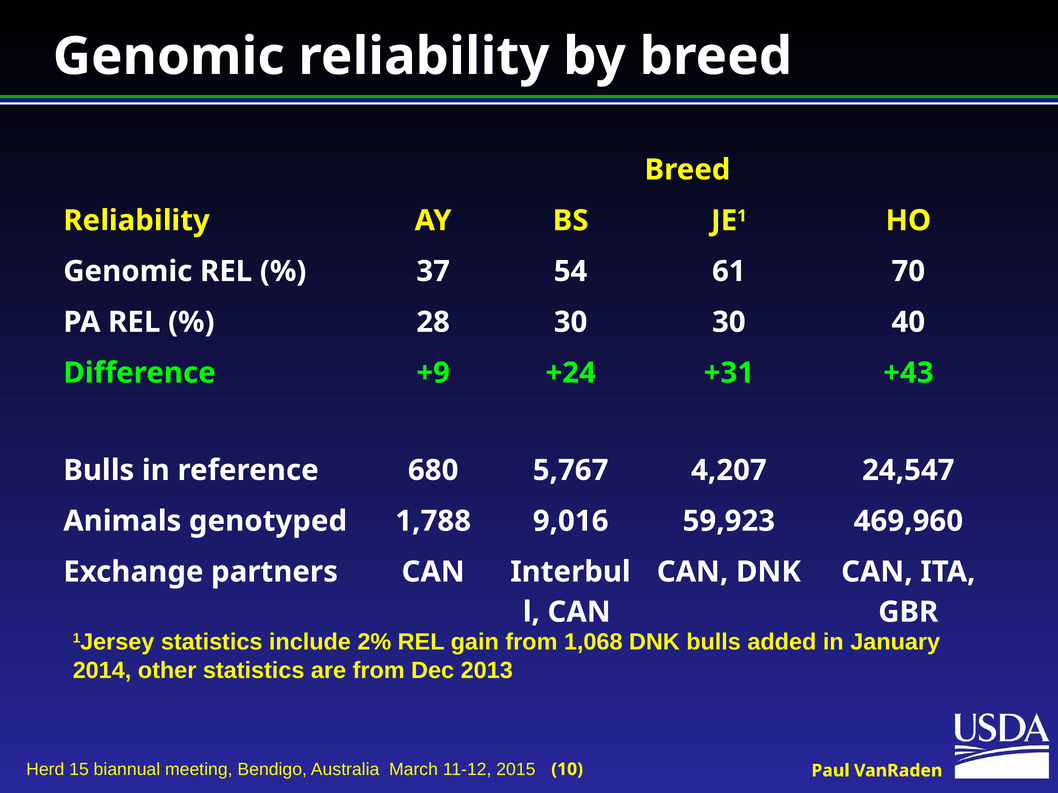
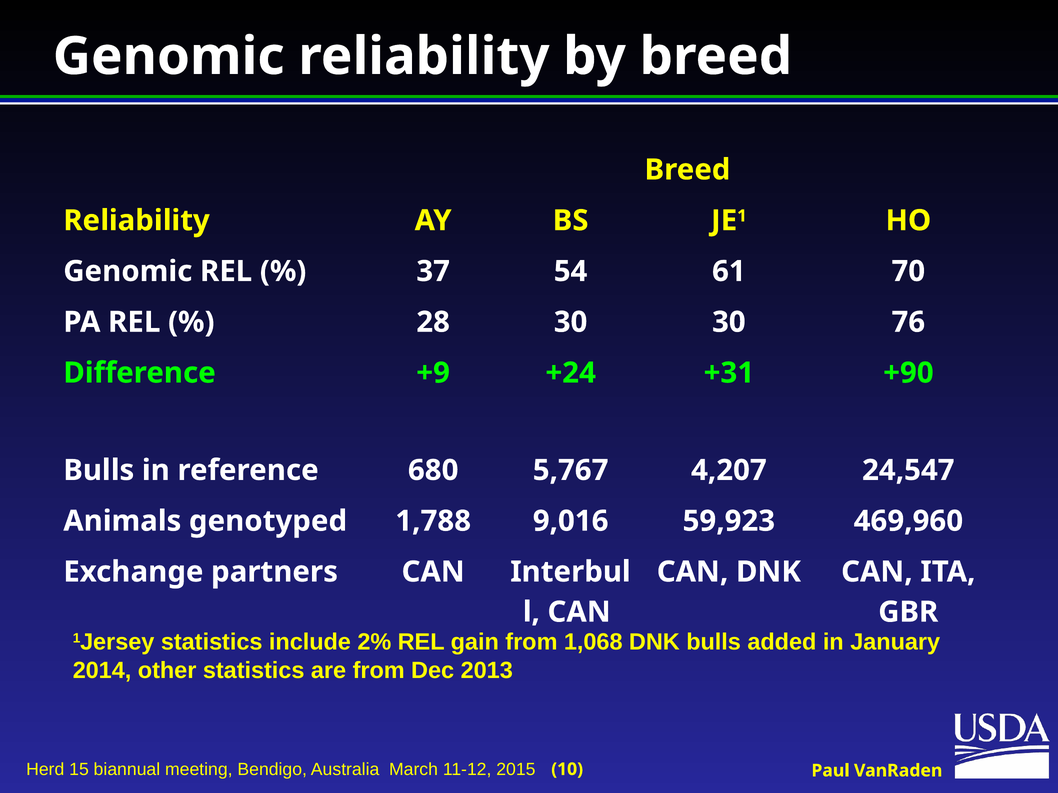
40: 40 -> 76 (908, 322)
+43: +43 -> +90 (908, 373)
